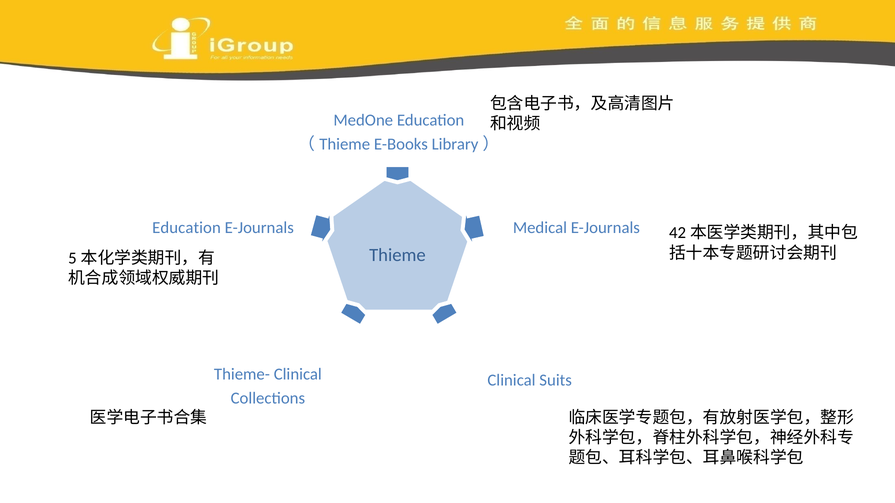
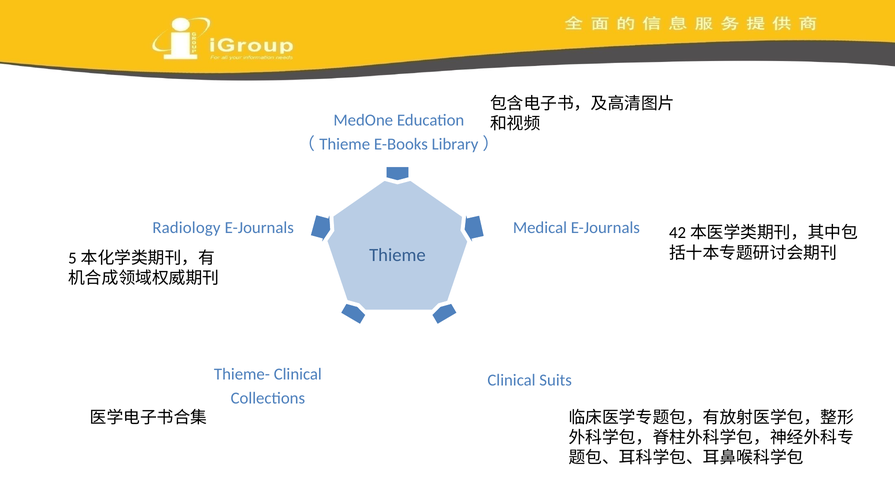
Education: Education -> Radiology (186, 228)
